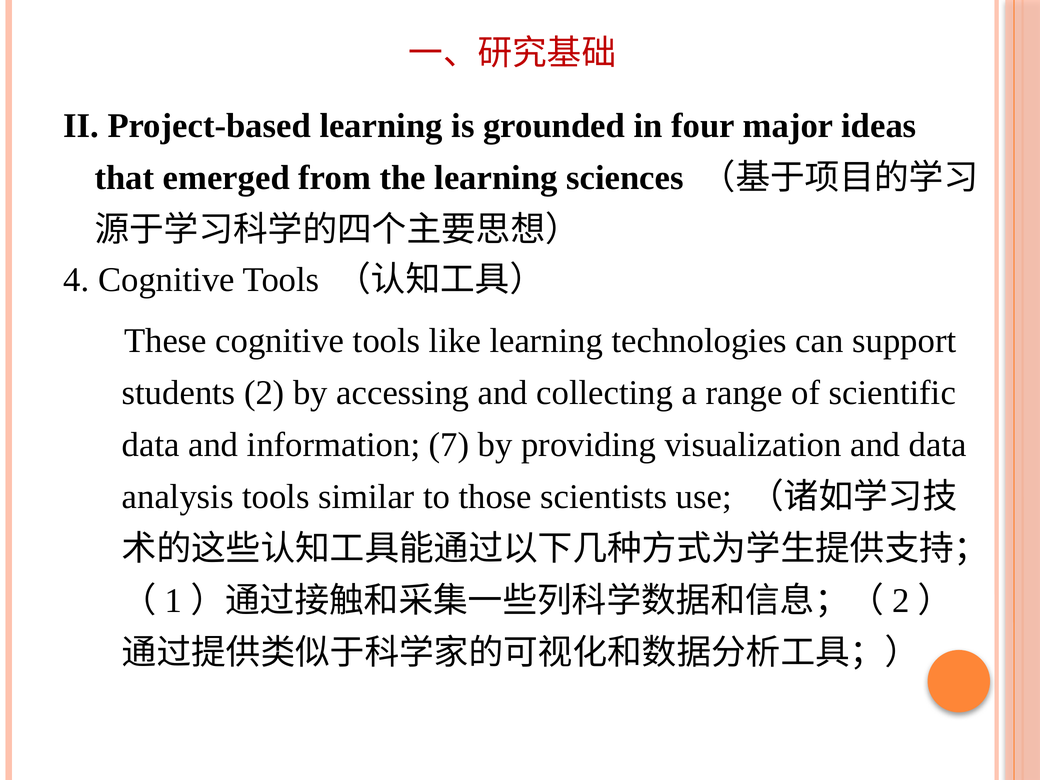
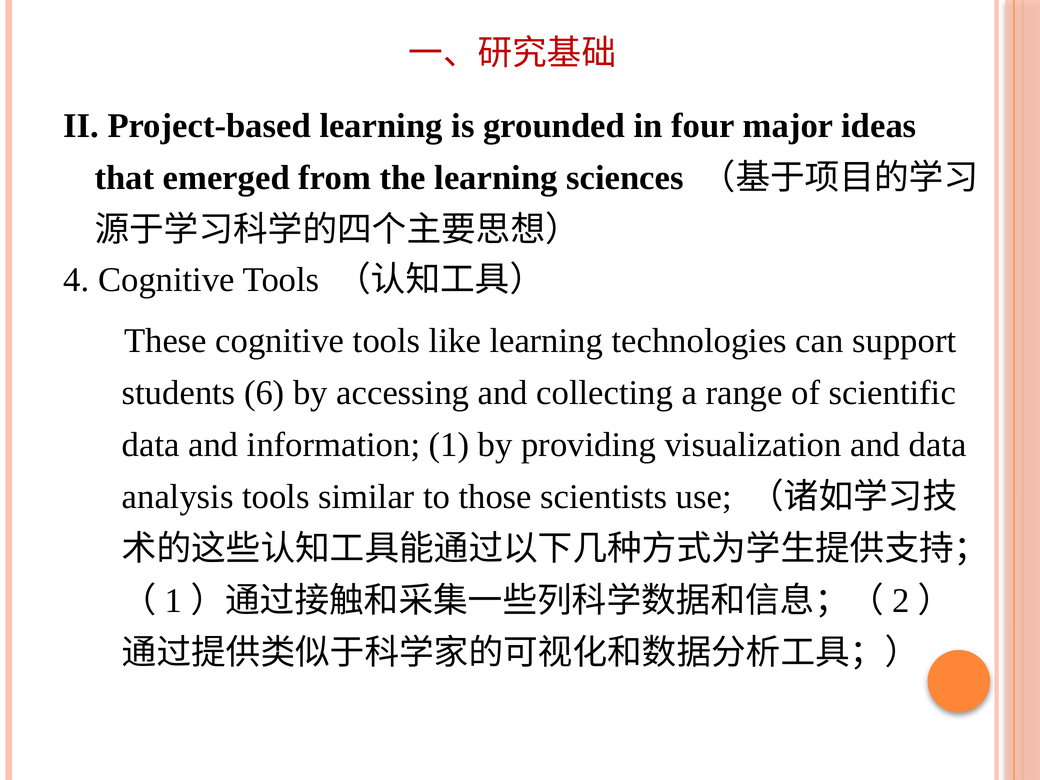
2: 2 -> 6 (264, 393)
7: 7 -> 1 (449, 445)
